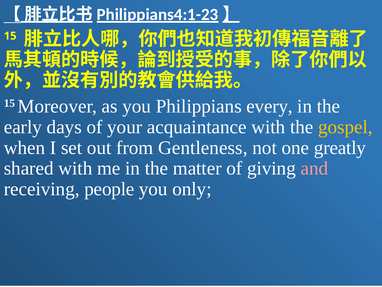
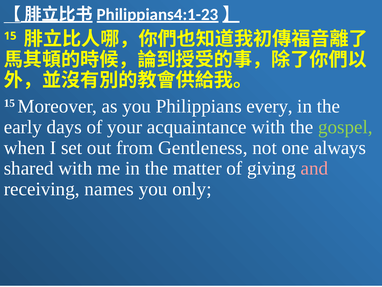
gospel colour: yellow -> light green (345, 127)
greatly: greatly -> always (340, 147)
people: people -> names (109, 189)
